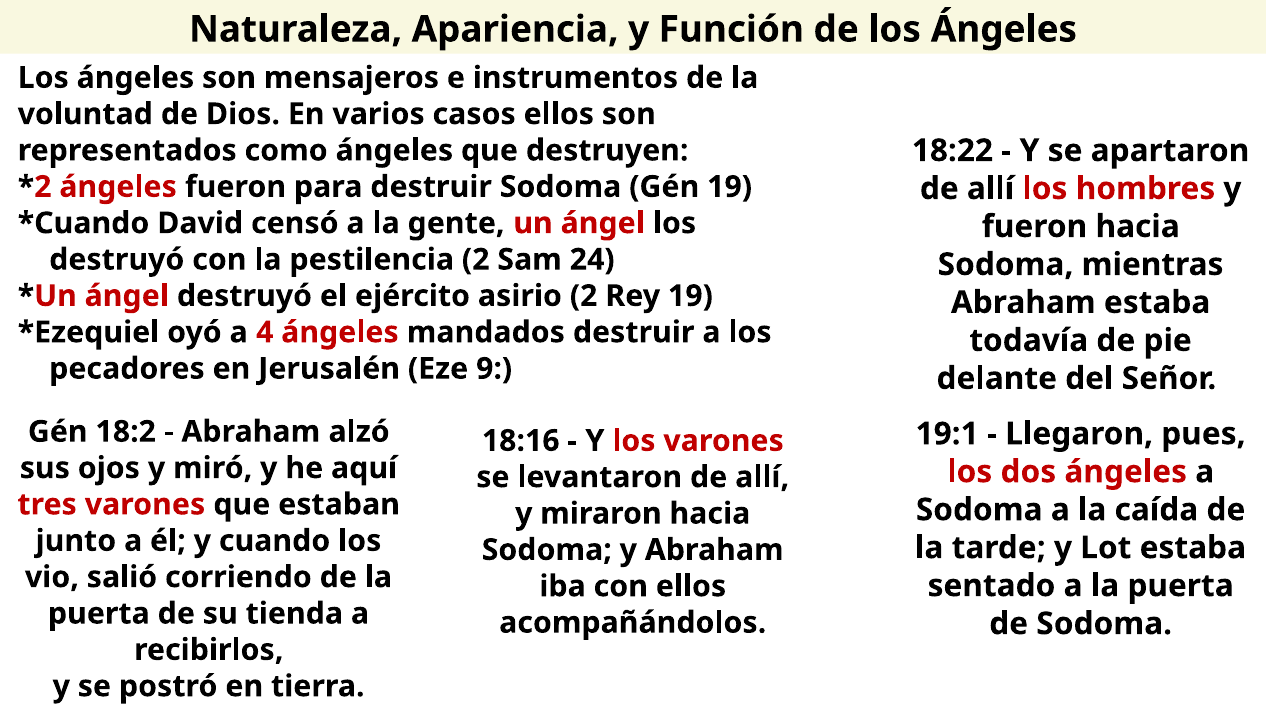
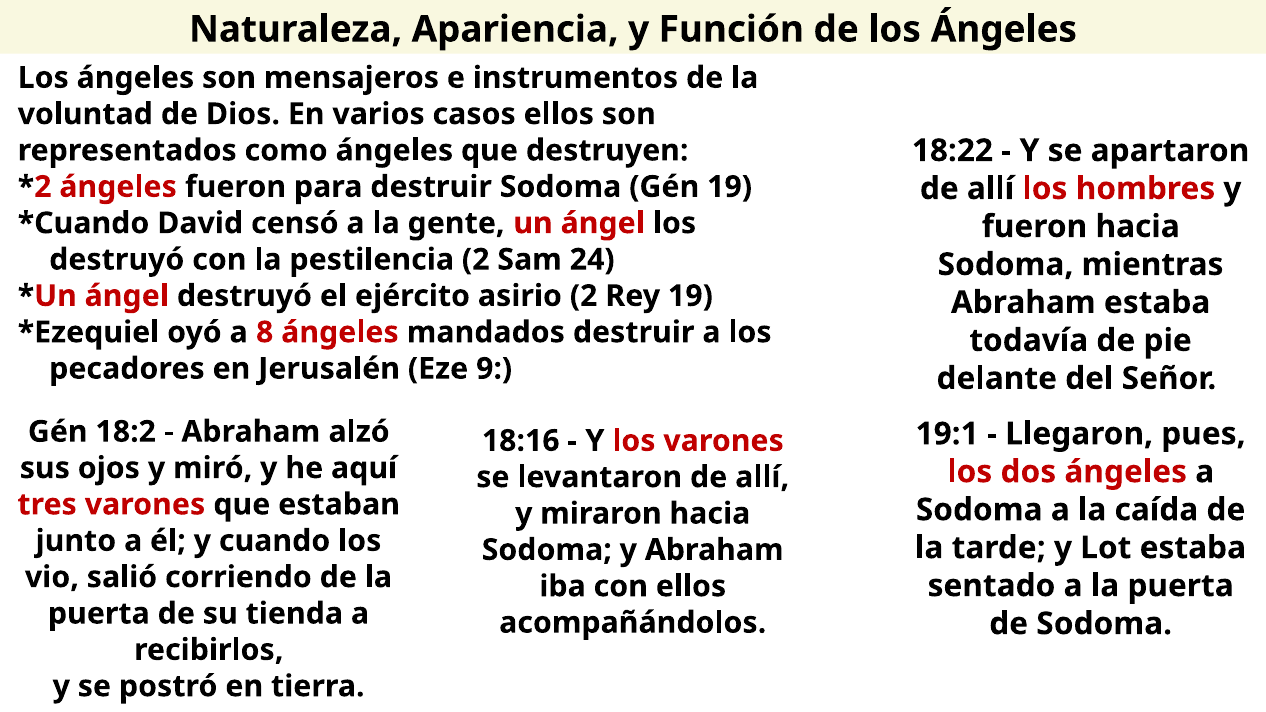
4: 4 -> 8 (265, 332)
